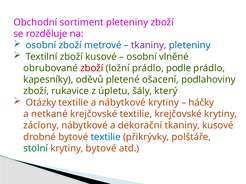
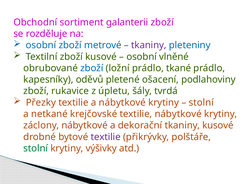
sortiment pleteniny: pleteniny -> galanterii (127, 22)
zboží colour: red -> blue (92, 68)
podle: podle -> tkané (179, 68)
který: který -> tvrdá (166, 91)
Otázky: Otázky -> Přezky (41, 103)
háčky: háčky -> stolní (201, 103)
textilie krejčovské: krejčovské -> nábytkové (178, 114)
textilie colour: blue -> purple (106, 137)
krytiny bytové: bytové -> výšivky (101, 149)
